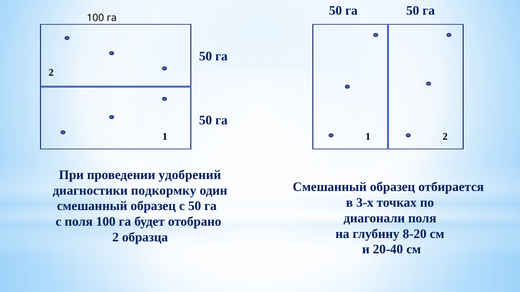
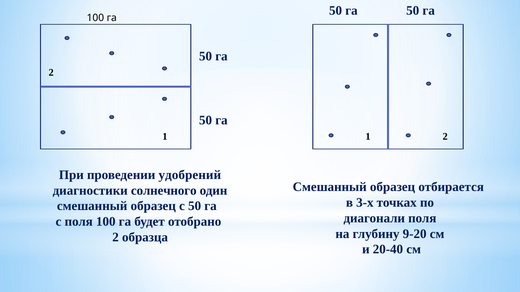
подкормку: подкормку -> солнечного (164, 191)
8-20: 8-20 -> 9-20 (415, 234)
